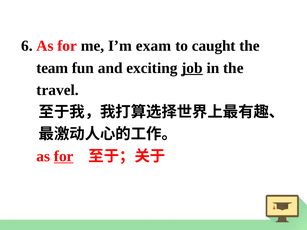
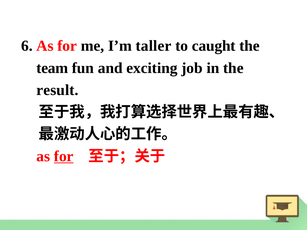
exam: exam -> taller (154, 46)
job underline: present -> none (192, 68)
travel: travel -> result (58, 90)
